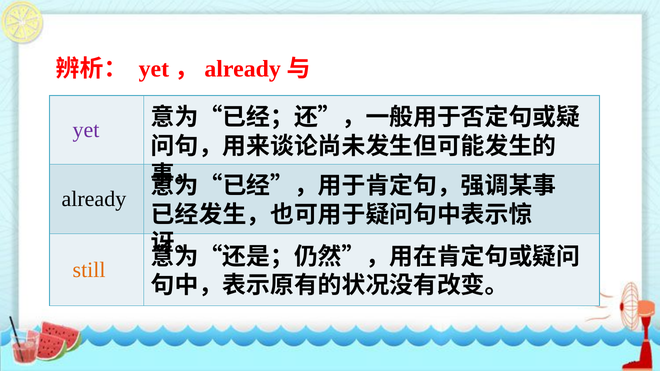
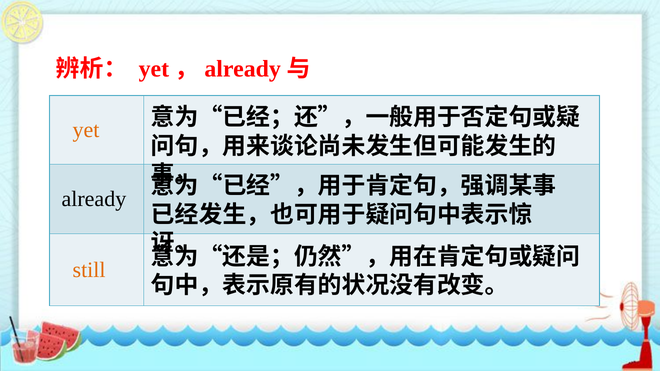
yet colour: purple -> orange (86, 130)
